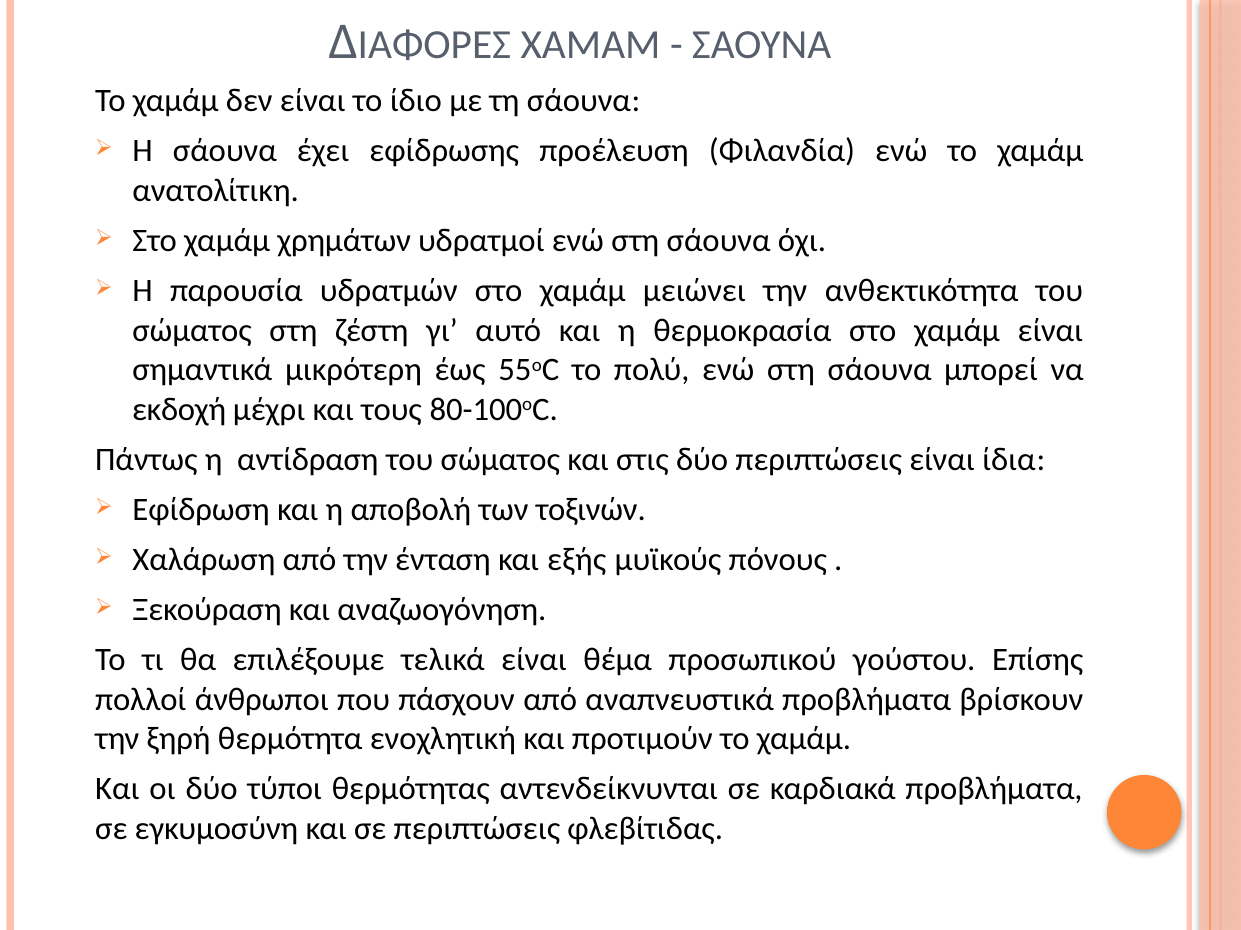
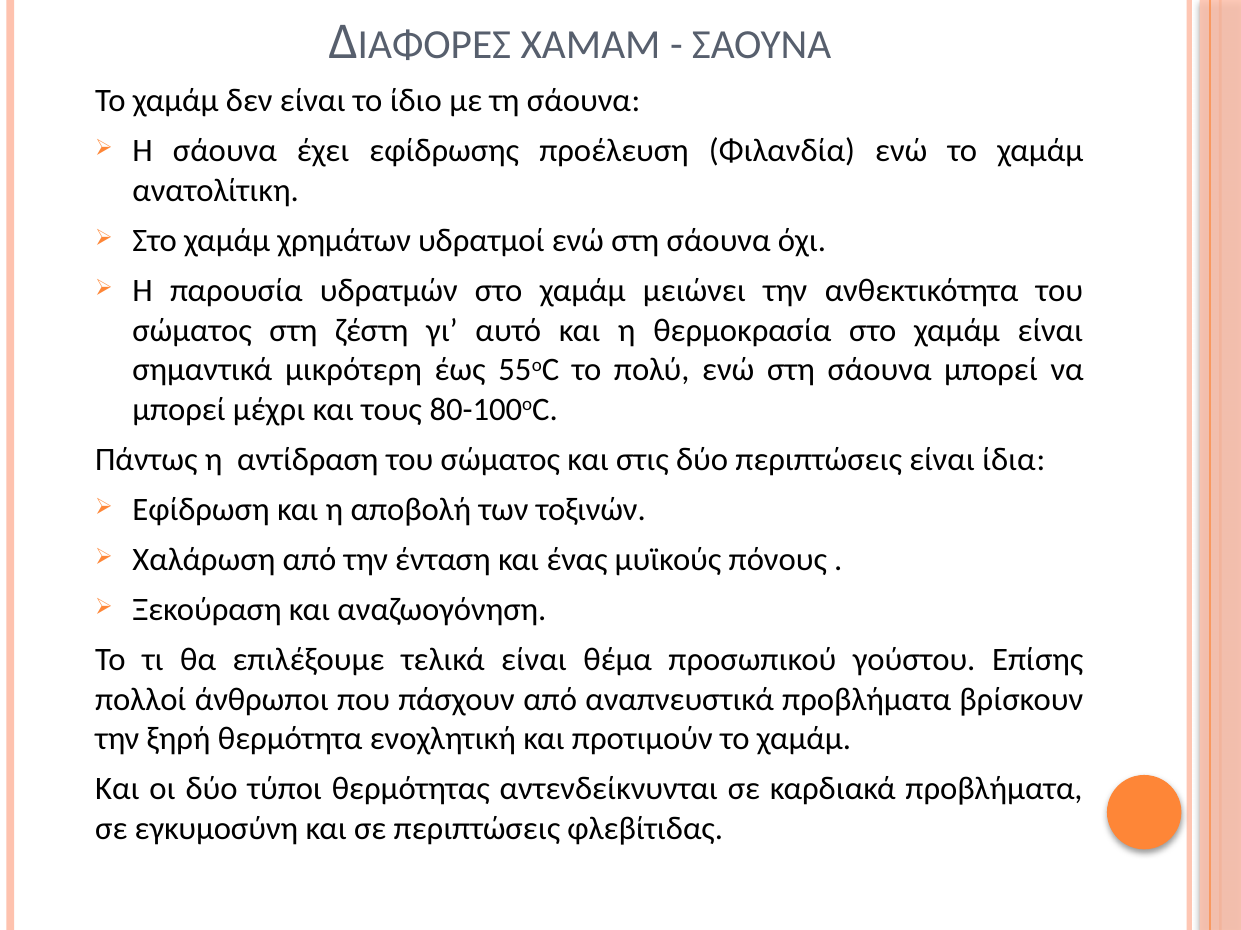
εκδοχή: εκδοχή -> μπορεί (179, 410)
εξής: εξής -> ένας (577, 560)
